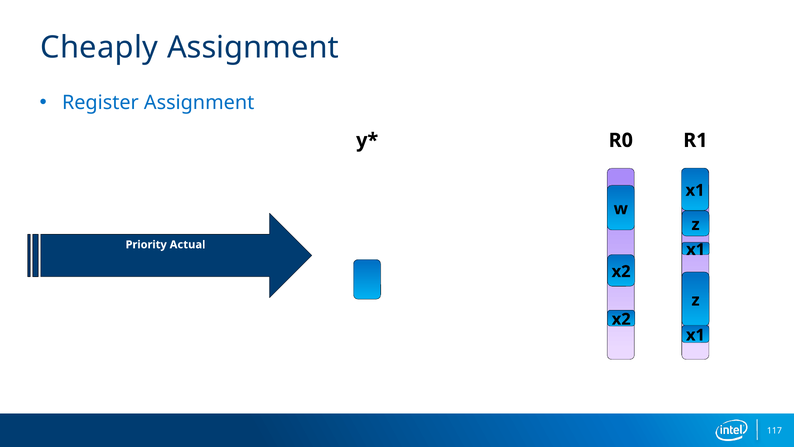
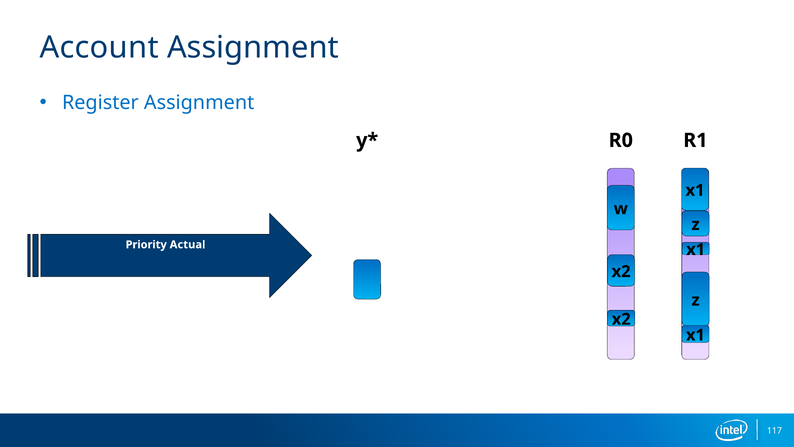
Cheaply: Cheaply -> Account (99, 47)
